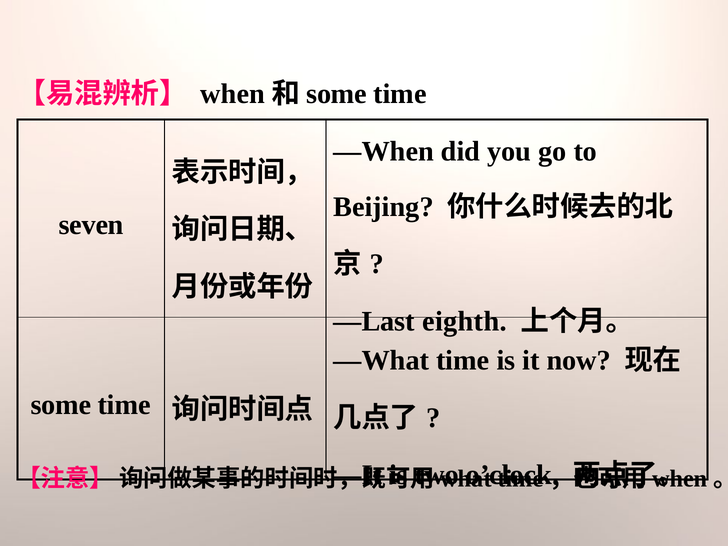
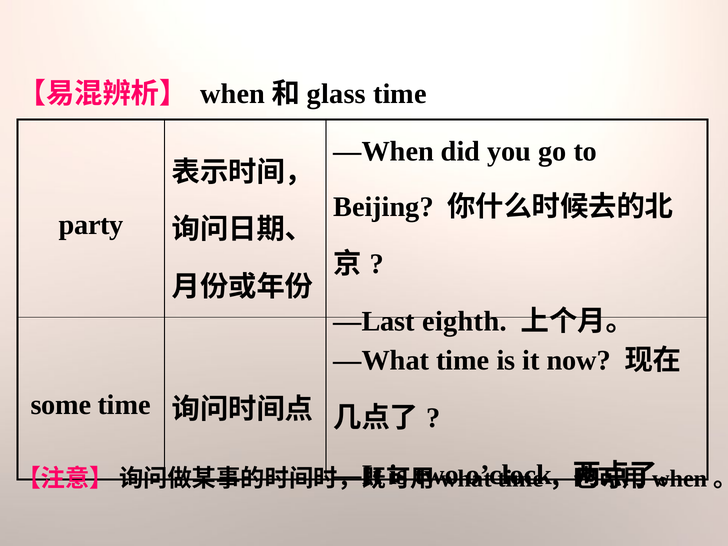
some: some -> glass (336, 94)
seven: seven -> party (91, 225)
